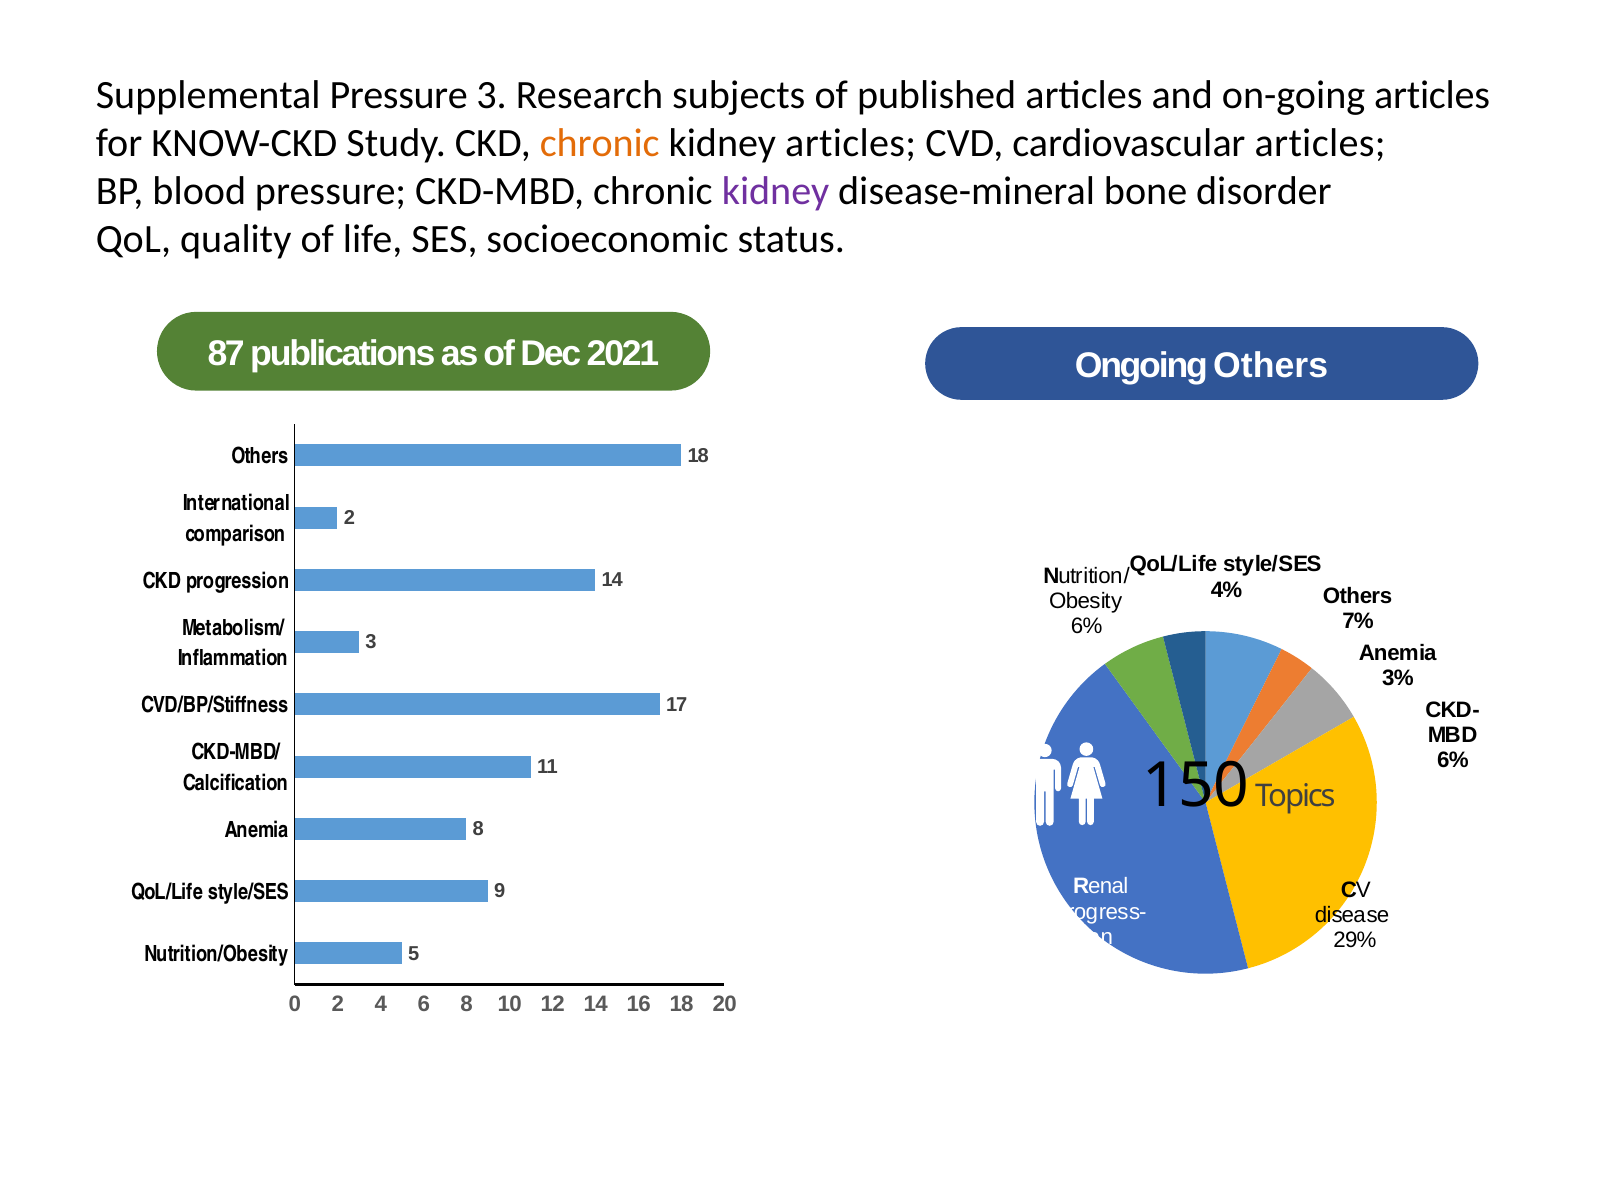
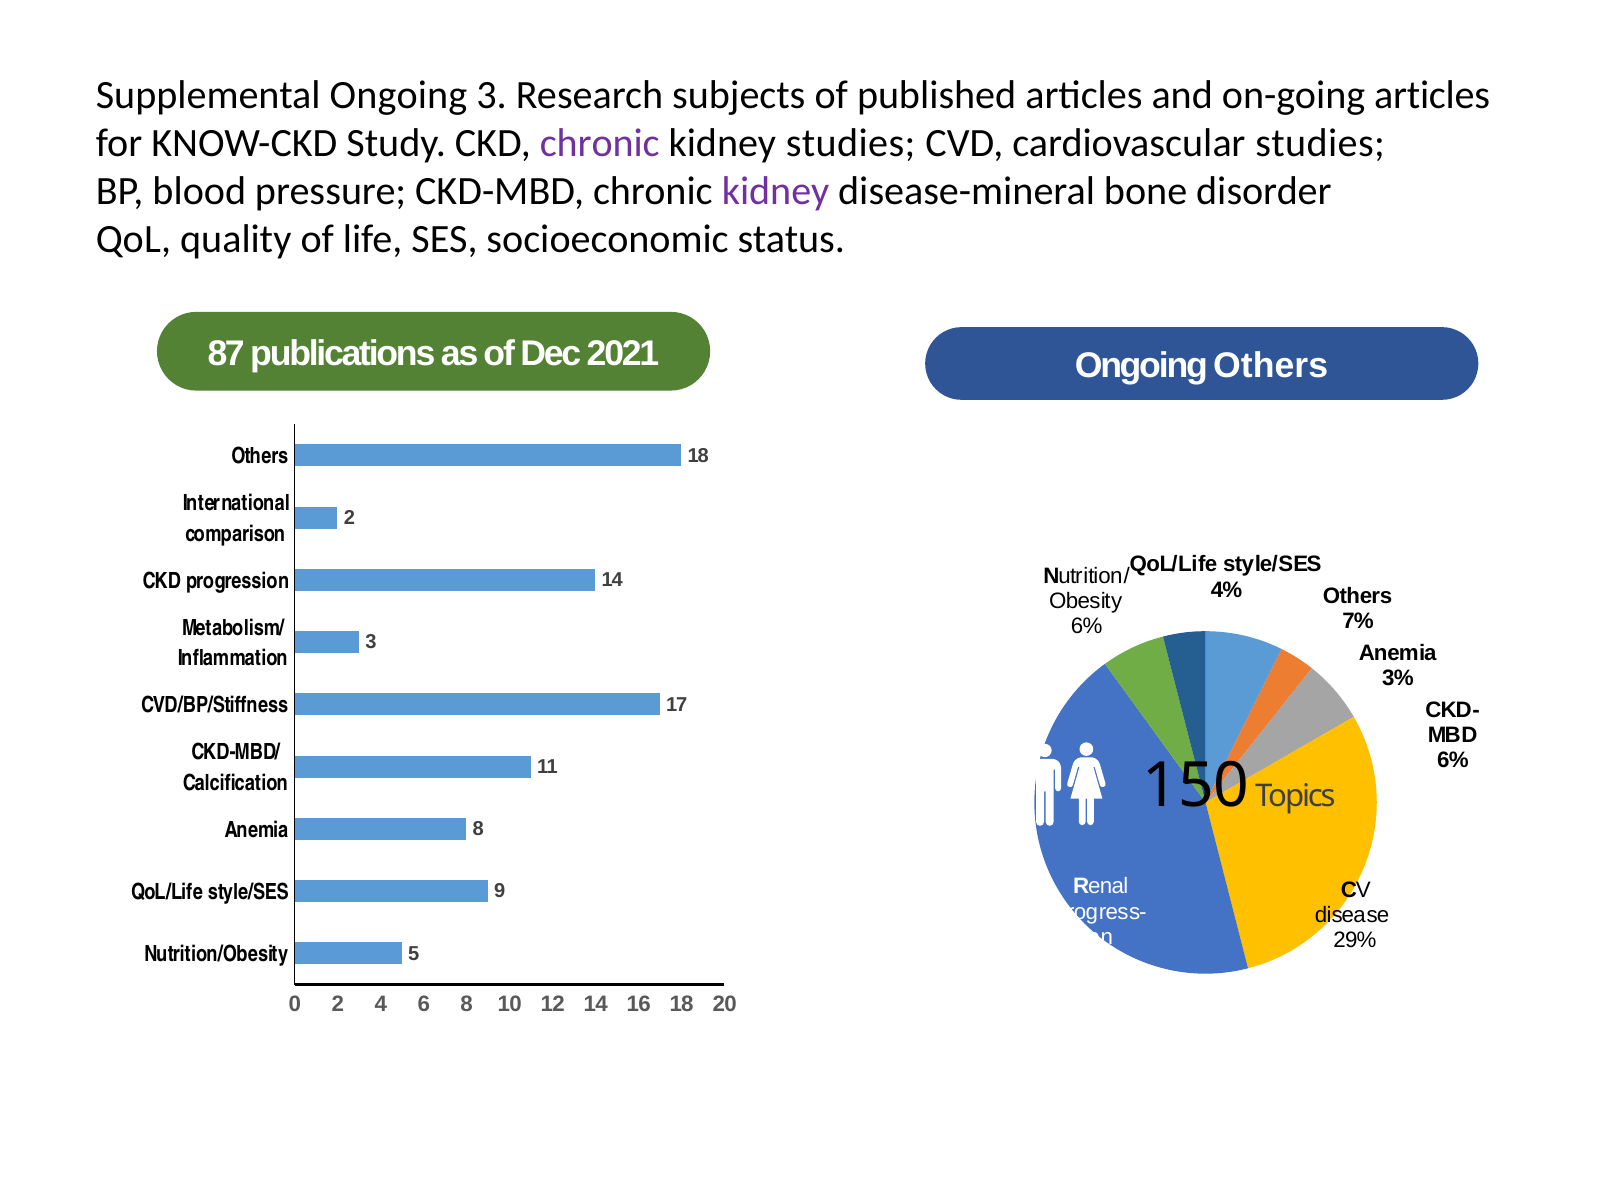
Supplemental Pressure: Pressure -> Ongoing (398, 95)
chronic colour: orange -> purple (600, 143)
kidney articles: articles -> studies (851, 143)
cardiovascular articles: articles -> studies (1320, 143)
